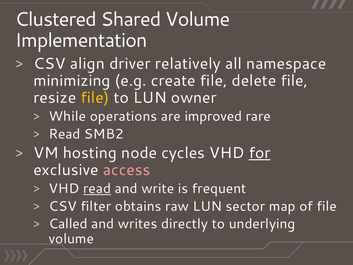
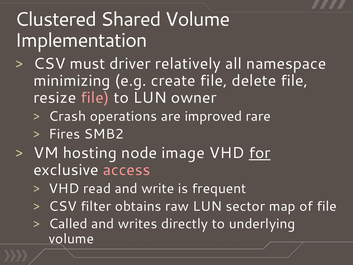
align: align -> must (88, 64)
file colour: yellow -> pink (95, 98)
While: While -> Crash (67, 116)
Read: Read -> Fires (64, 134)
cycles: cycles -> image (183, 153)
read underline: present -> none (97, 189)
